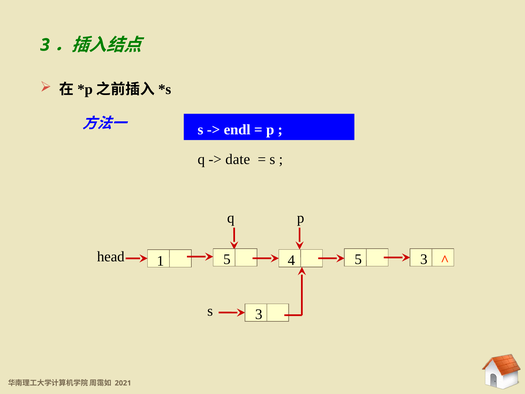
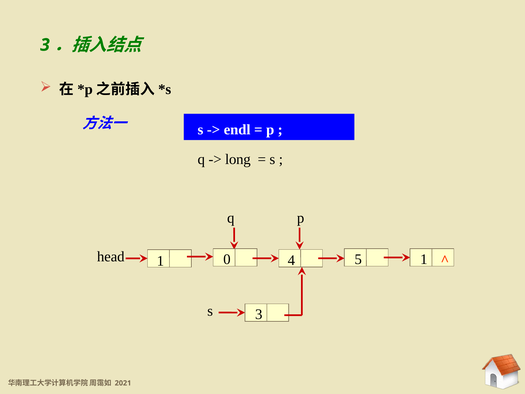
date: date -> long (238, 159)
5 3: 3 -> 1 (424, 259)
1 5: 5 -> 0 (227, 259)
